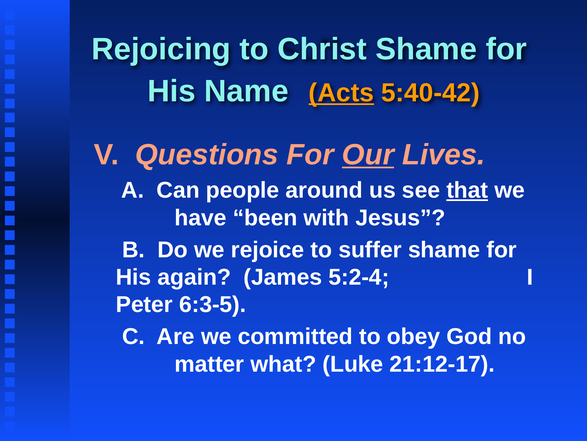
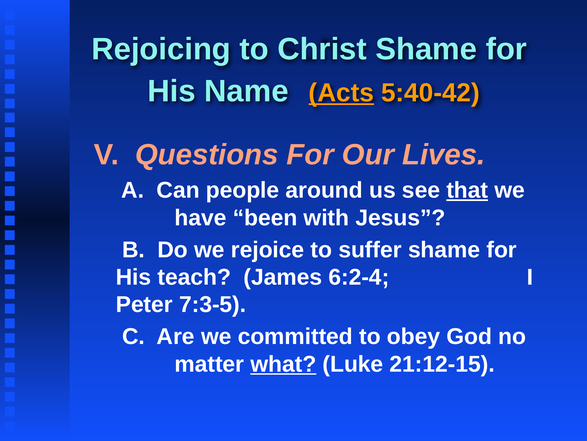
Our underline: present -> none (368, 155)
again: again -> teach (194, 277)
5:2-4: 5:2-4 -> 6:2-4 (359, 277)
6:3-5: 6:3-5 -> 7:3-5 (213, 304)
what underline: none -> present (283, 364)
21:12-17: 21:12-17 -> 21:12-15 (442, 364)
